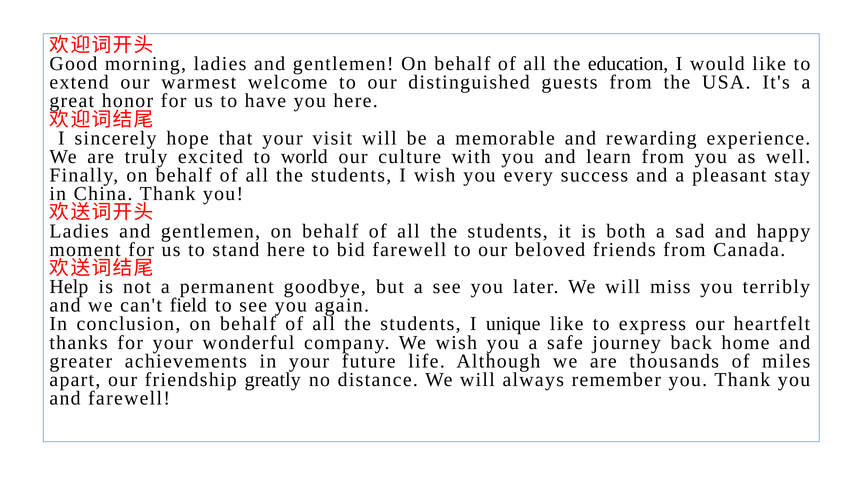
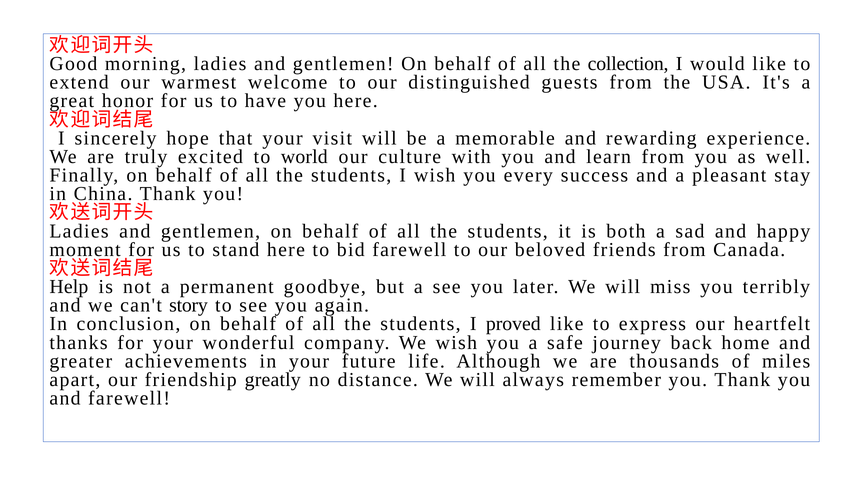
education: education -> collection (628, 64)
field: field -> story (189, 306)
unique: unique -> proved (513, 324)
